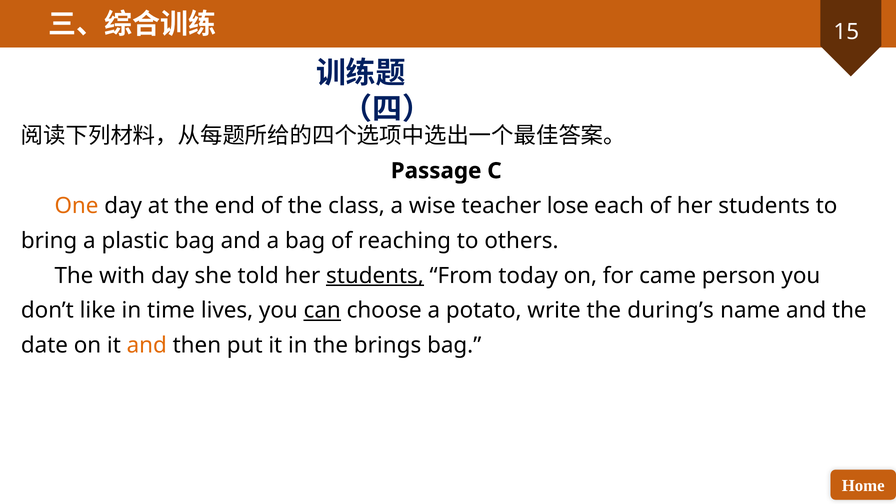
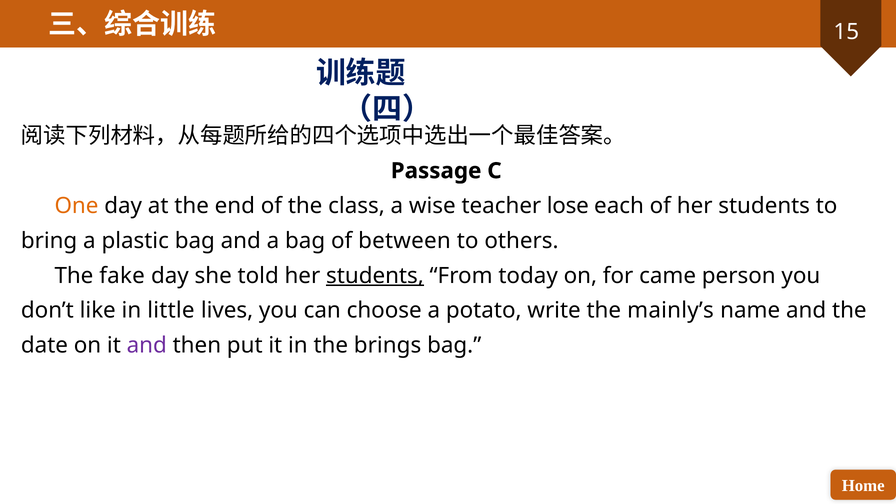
reaching: reaching -> between (404, 241)
with: with -> fake (122, 276)
time: time -> little (171, 311)
can underline: present -> none (322, 311)
during’s: during’s -> mainly’s (671, 311)
and colour: orange -> purple (147, 345)
